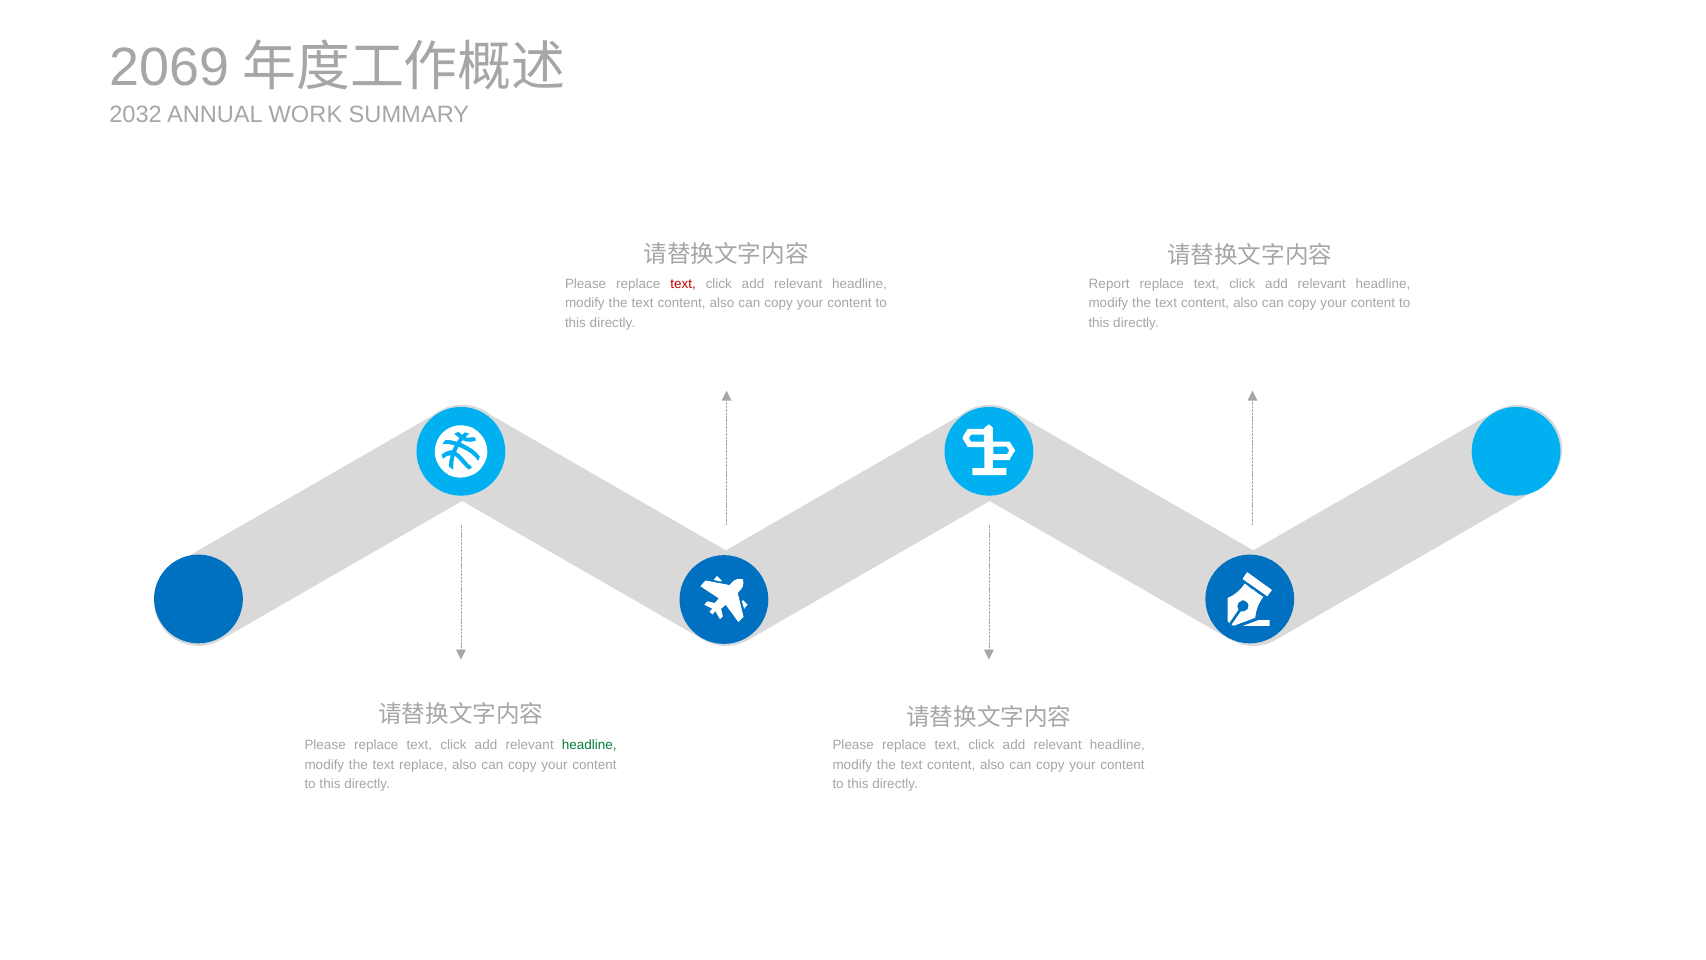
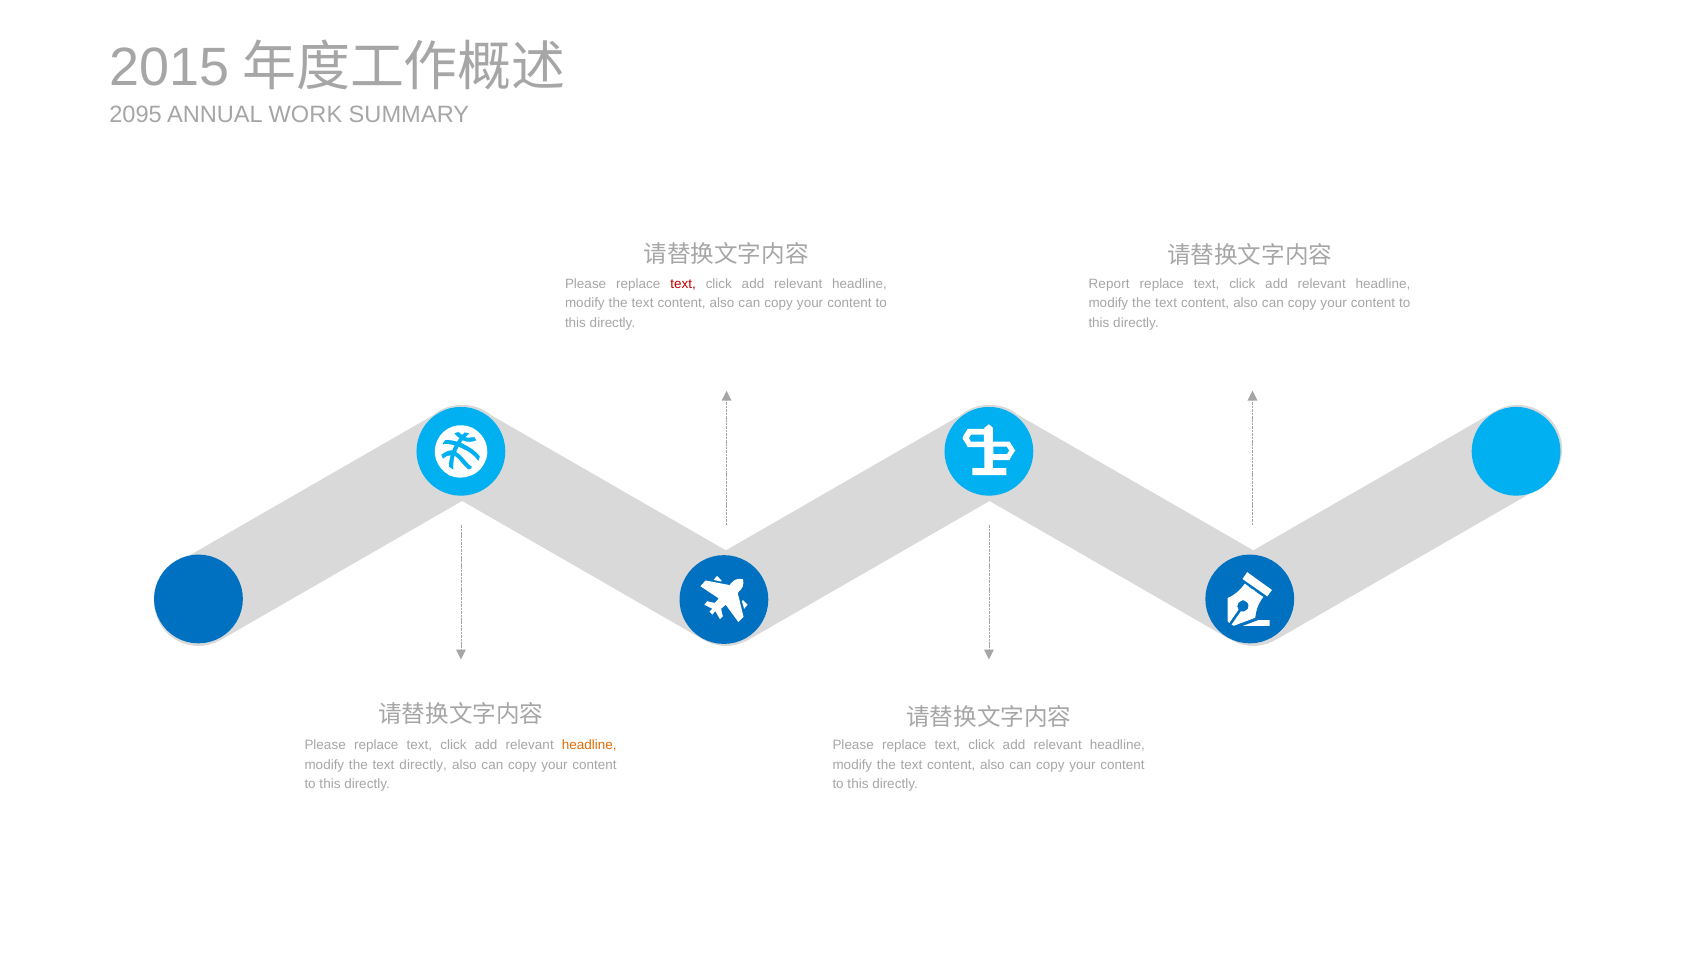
2069: 2069 -> 2015 (169, 67)
2032: 2032 -> 2095 (136, 114)
headline colour: green -> orange (589, 745)
text replace: replace -> directly (423, 764)
